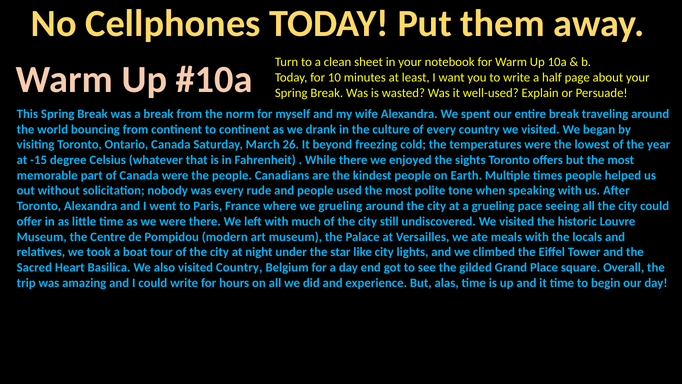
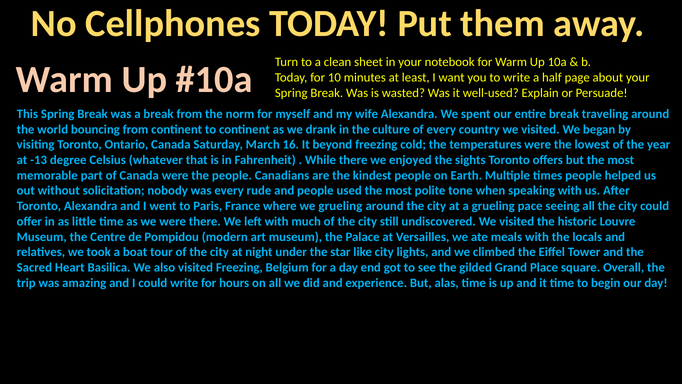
26: 26 -> 16 (291, 144)
-15: -15 -> -13 (39, 160)
visited Country: Country -> Freezing (239, 267)
